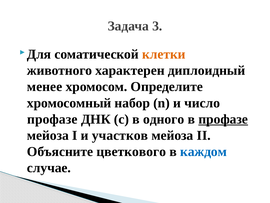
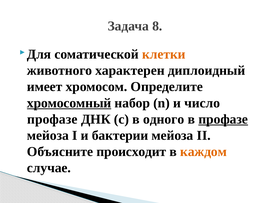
3: 3 -> 8 (157, 26)
менее: менее -> имеет (45, 87)
хромосомный underline: none -> present (69, 103)
участков: участков -> бактерии (120, 135)
цветкового: цветкового -> происходит (131, 151)
каждом colour: blue -> orange (203, 151)
